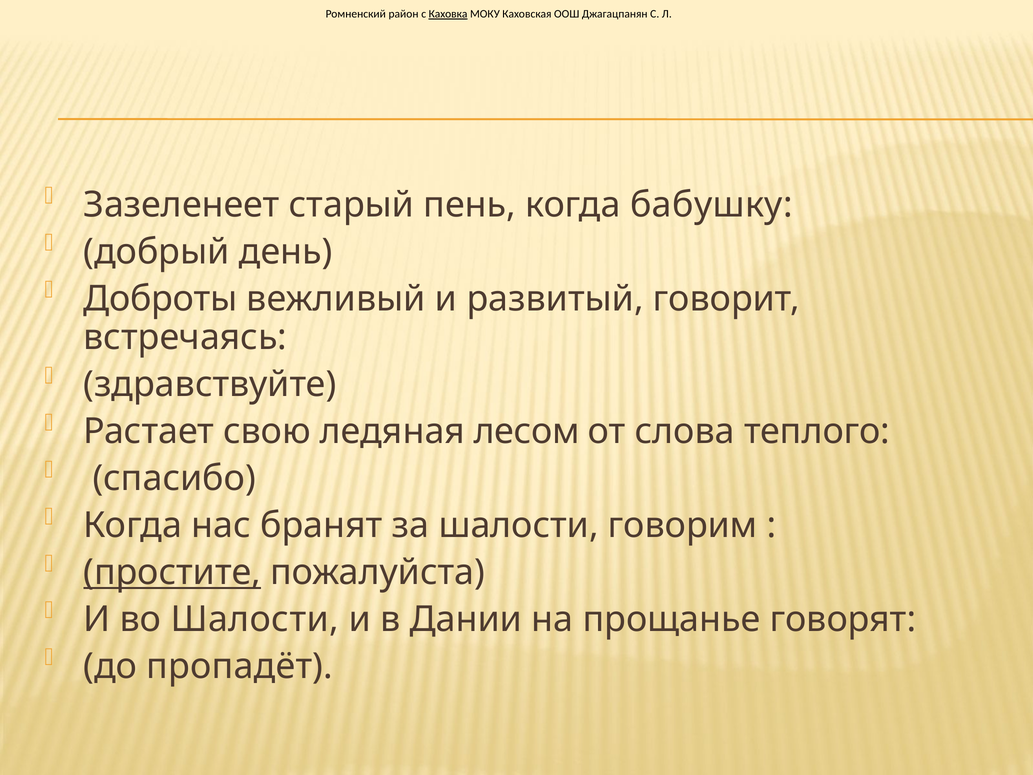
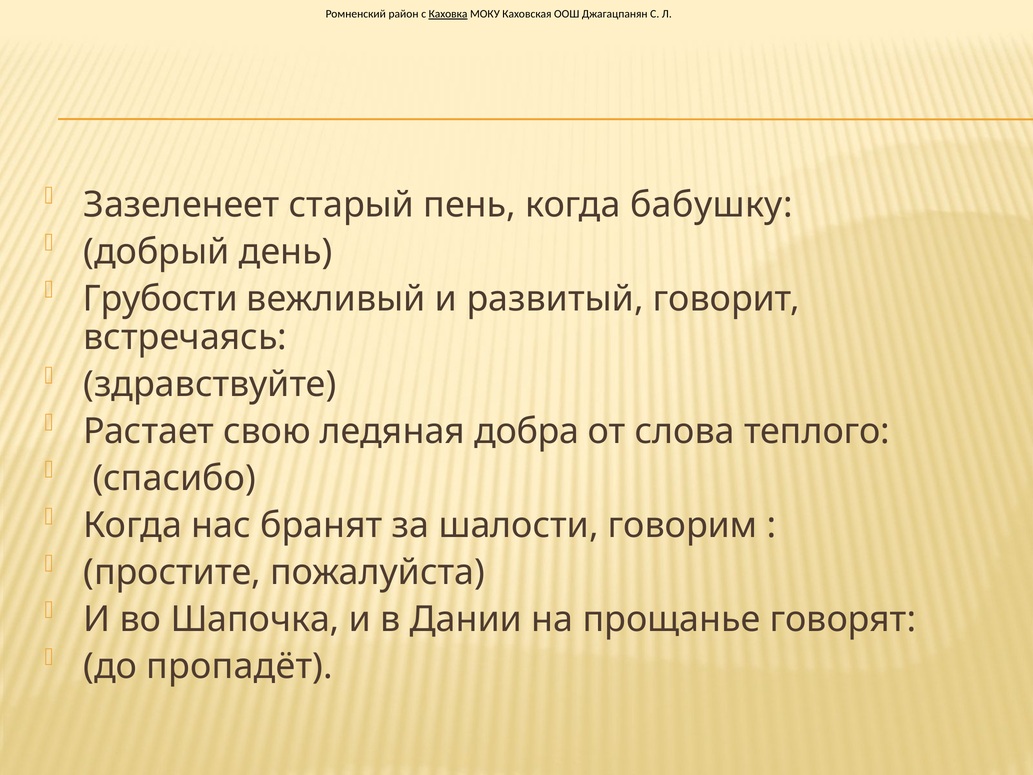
Доброты: Доброты -> Грубости (160, 299)
лесом: лесом -> добра (527, 431)
простите underline: present -> none (172, 572)
во Шалости: Шалости -> Шапочка (255, 619)
